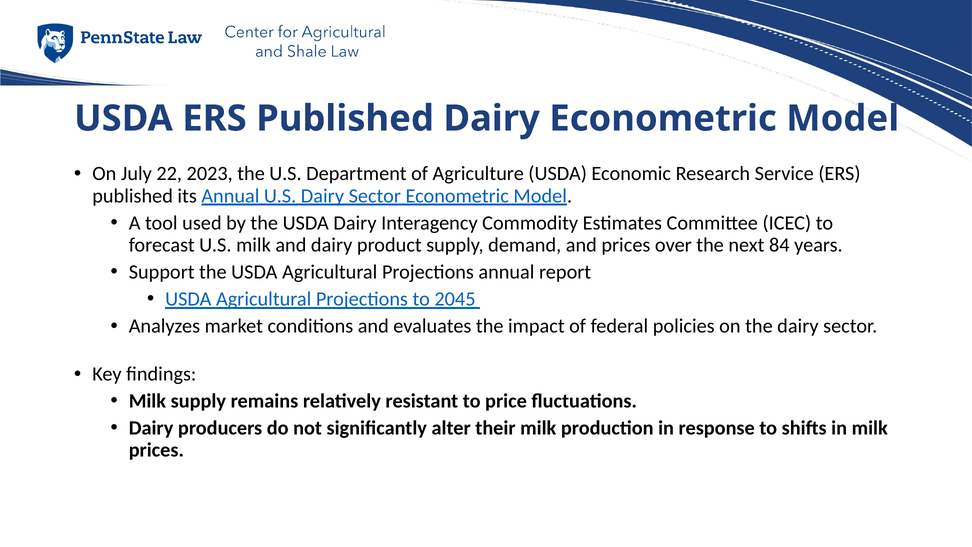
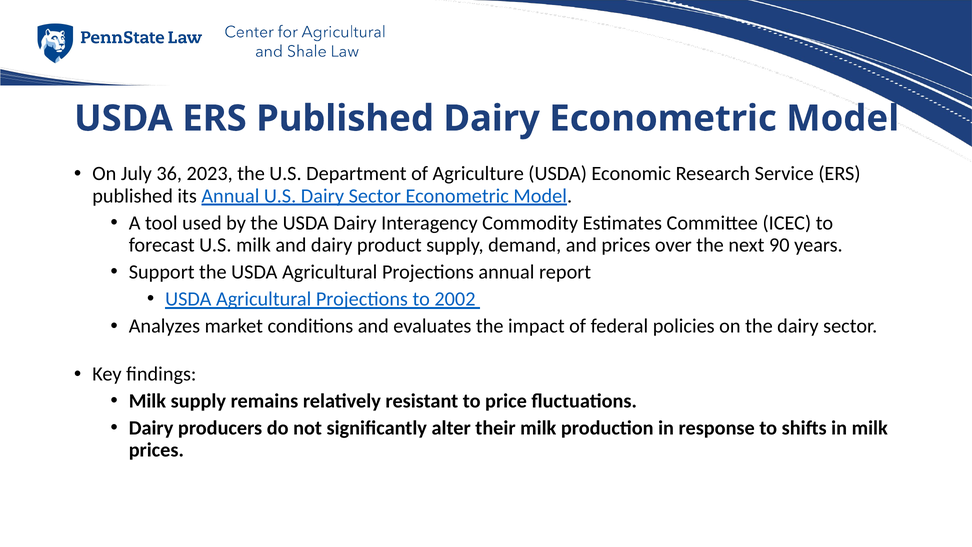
22: 22 -> 36 (169, 174)
84: 84 -> 90 (779, 245)
2045: 2045 -> 2002 (455, 299)
